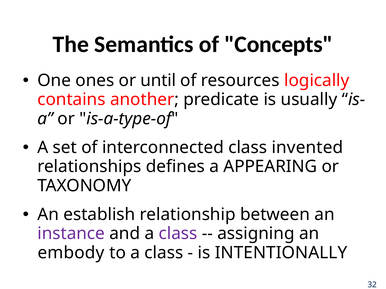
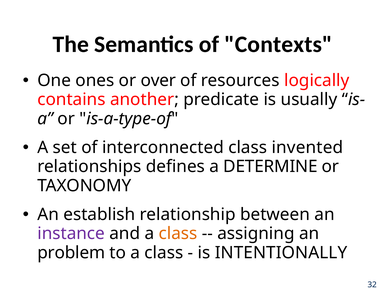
Concepts: Concepts -> Contexts (278, 44)
until: until -> over (158, 81)
APPEARING: APPEARING -> DETERMINE (270, 167)
class colour: purple -> orange (178, 234)
embody: embody -> problem (71, 253)
